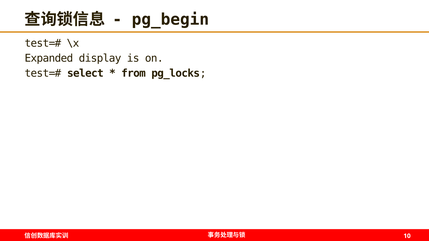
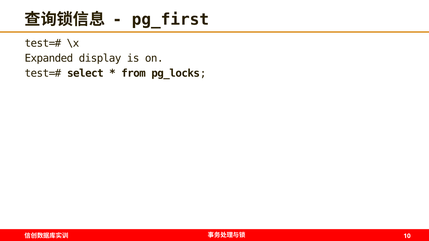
pg_begin: pg_begin -> pg_first (171, 19)
